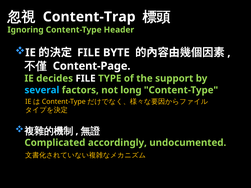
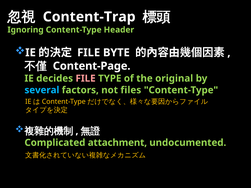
FILE colour: white -> pink (86, 79)
support: support -> original (174, 79)
long: long -> files (131, 90)
accordingly: accordingly -> attachment (117, 143)
